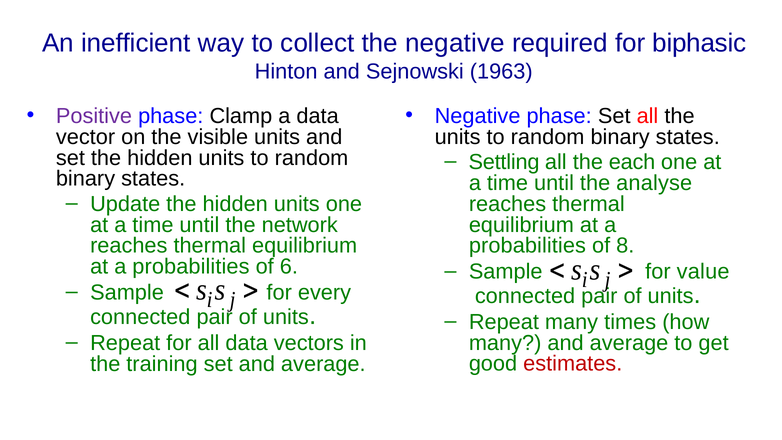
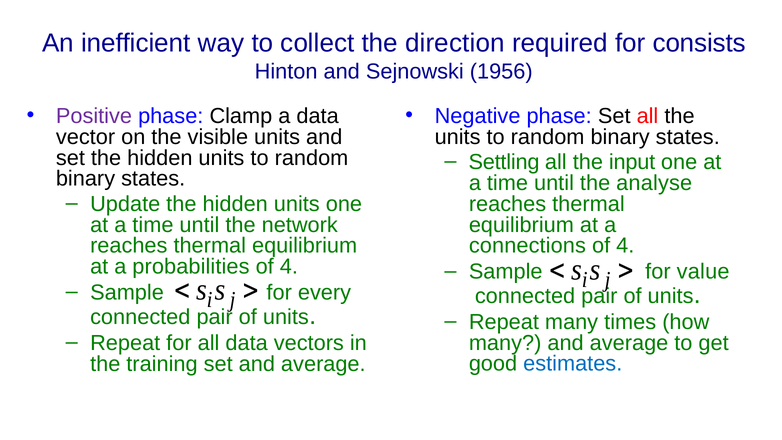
the negative: negative -> direction (455, 43)
biphasic: biphasic -> consists (699, 43)
1963: 1963 -> 1956 (501, 71)
each: each -> input (632, 162)
probabilities: probabilities -> connections (527, 246)
8: 8 -> 4 (625, 246)
6: 6 -> 4 (289, 267)
estimates colour: red -> blue (573, 364)
